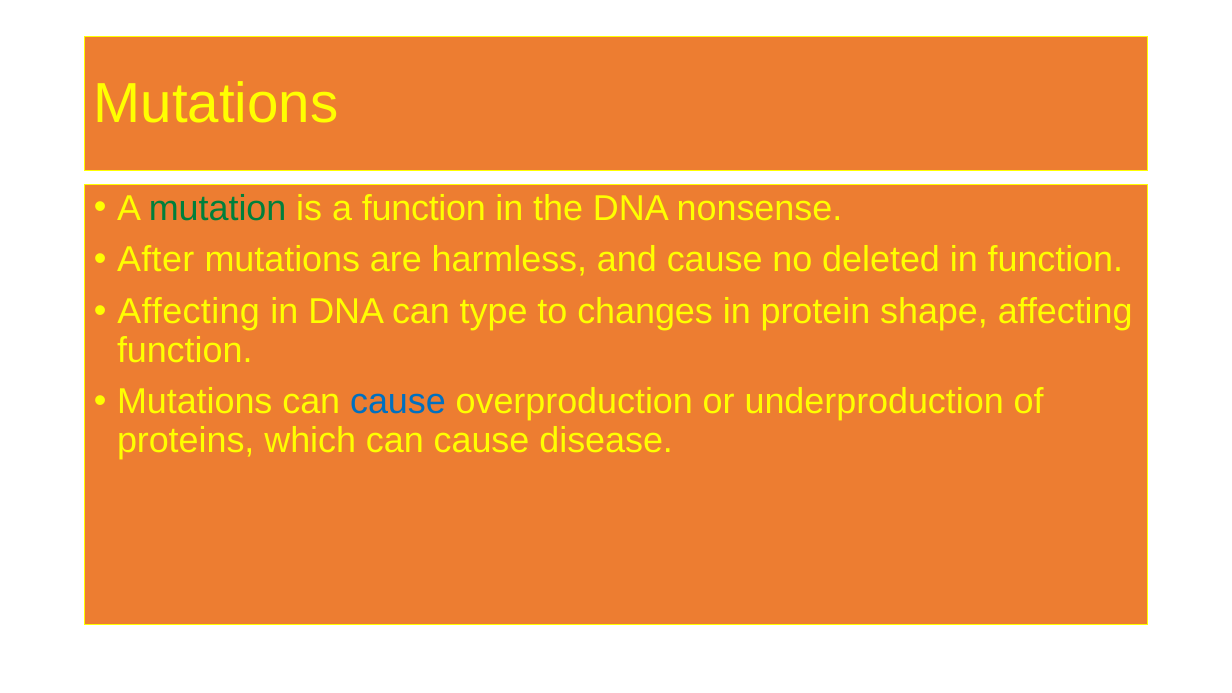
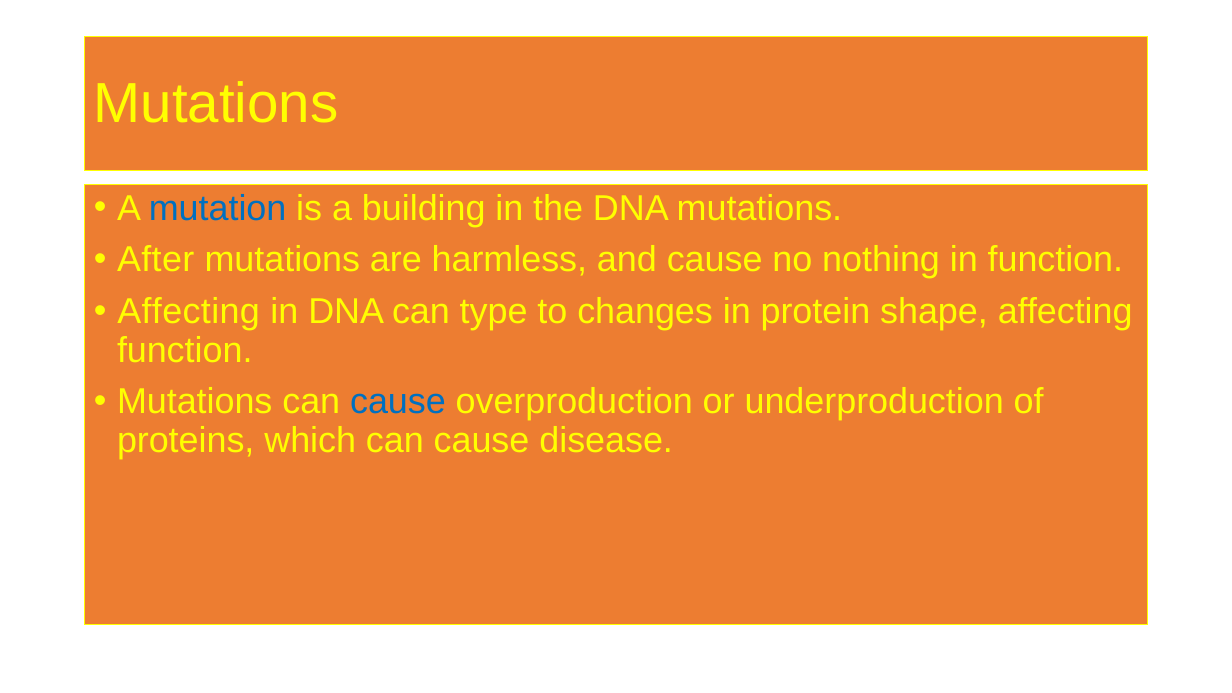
mutation colour: green -> blue (218, 208)
a function: function -> building (424, 208)
DNA nonsense: nonsense -> mutations (759, 208)
deleted: deleted -> nothing (881, 260)
